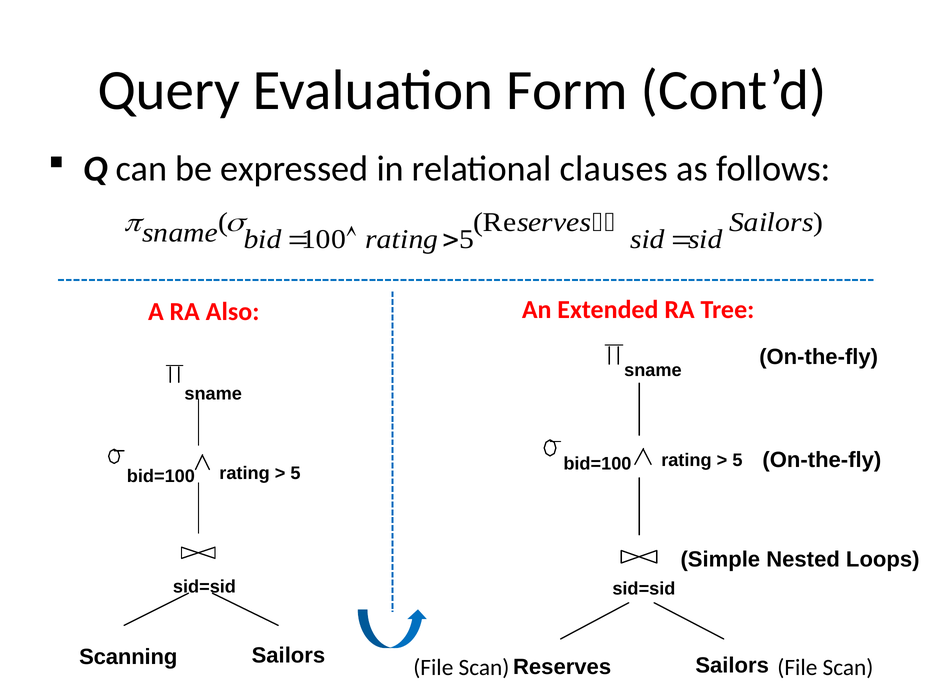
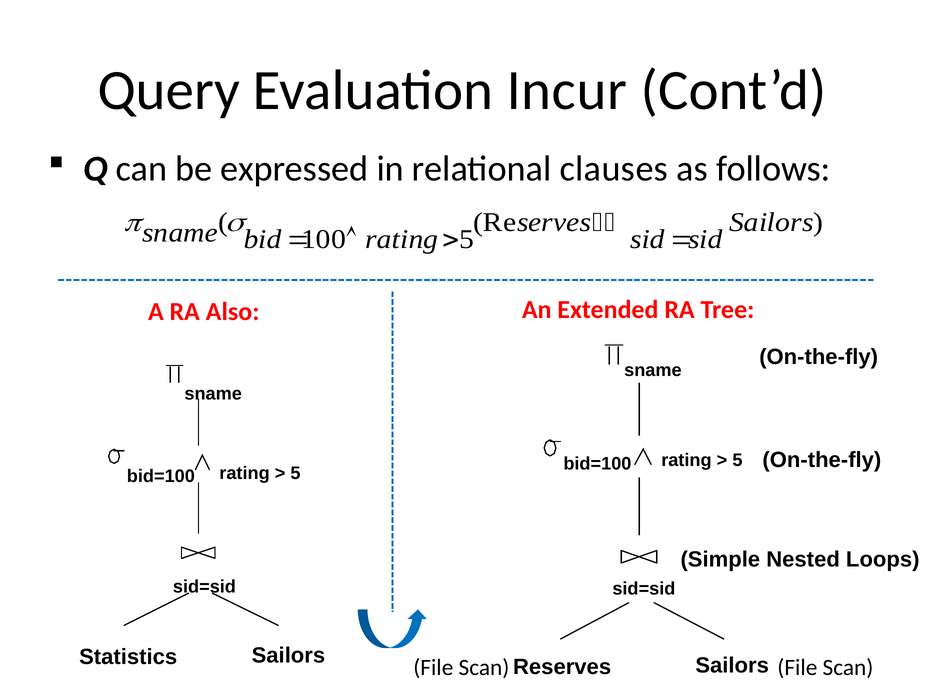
Form: Form -> Incur (567, 90)
Scanning: Scanning -> Statistics (128, 657)
